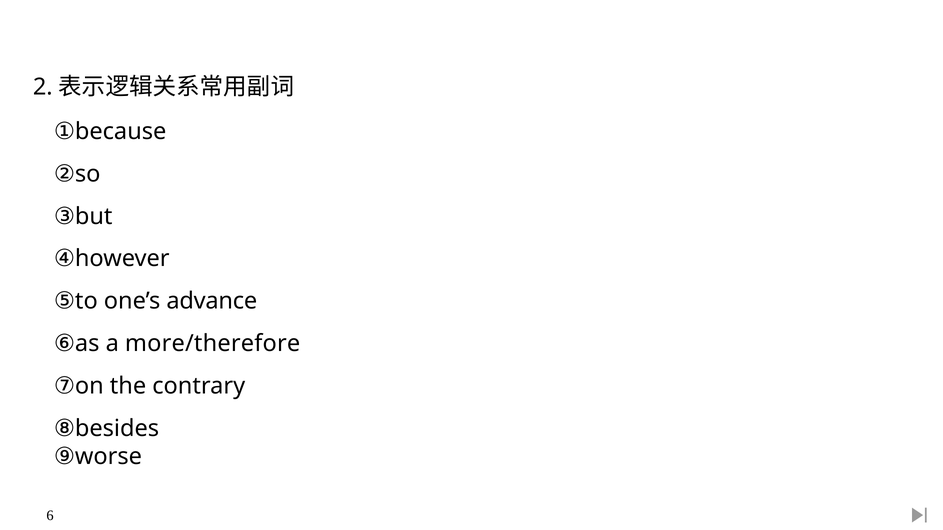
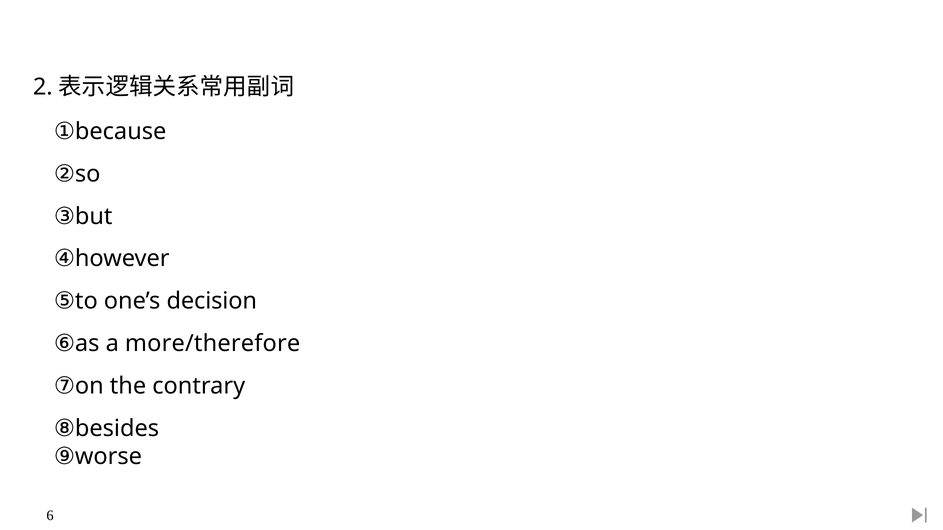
advance: advance -> decision (212, 301)
